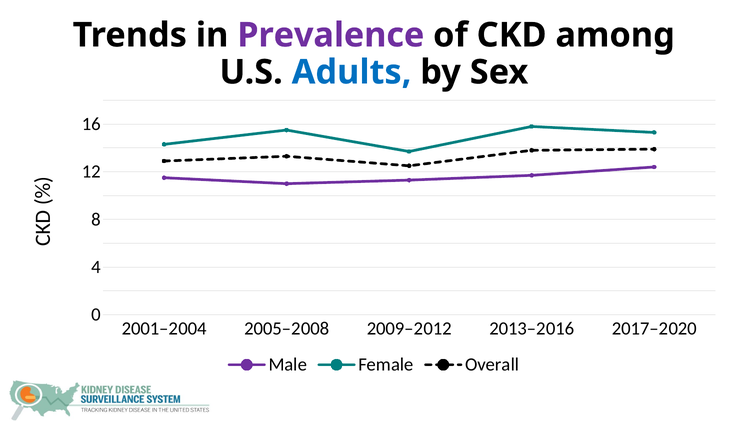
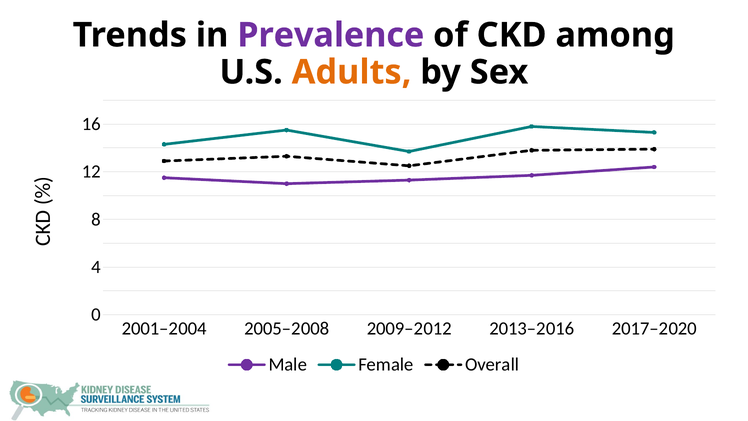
Adults colour: blue -> orange (352, 72)
